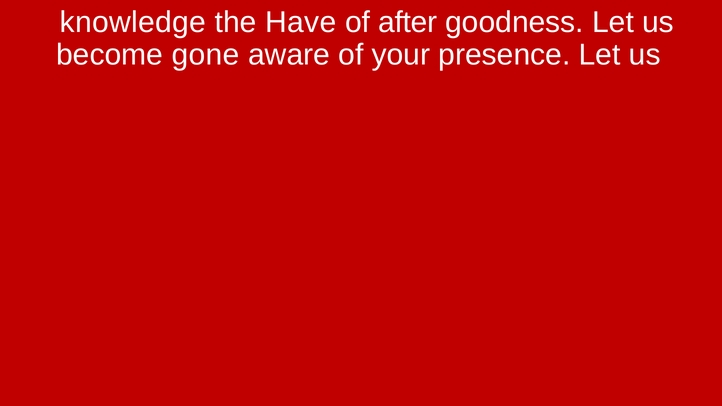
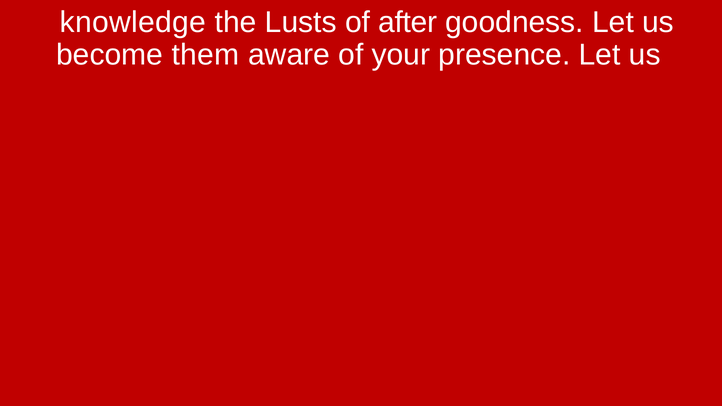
Have: Have -> Lusts (301, 22)
gone: gone -> them (206, 55)
